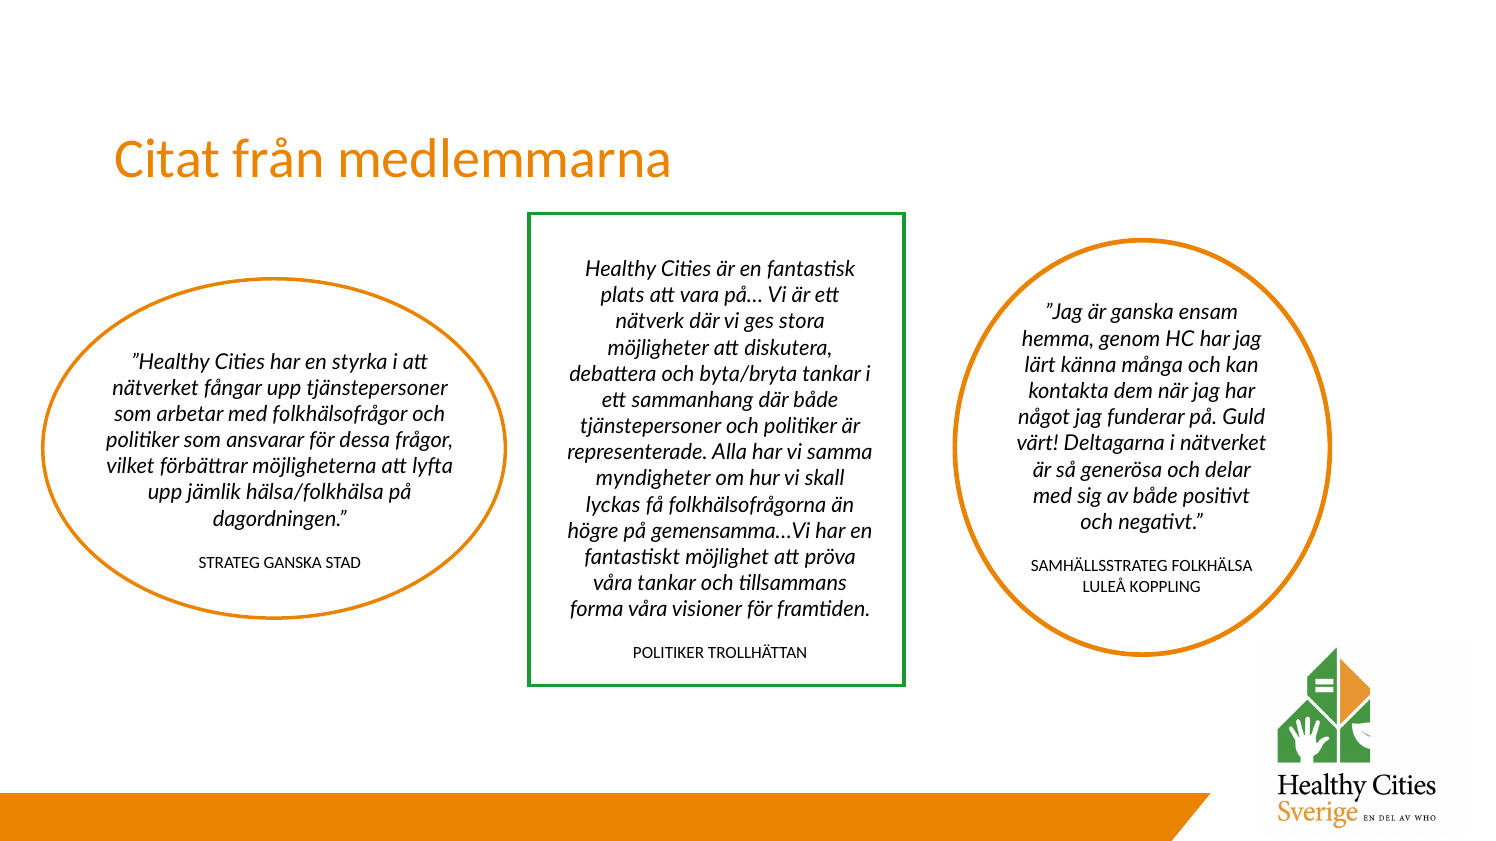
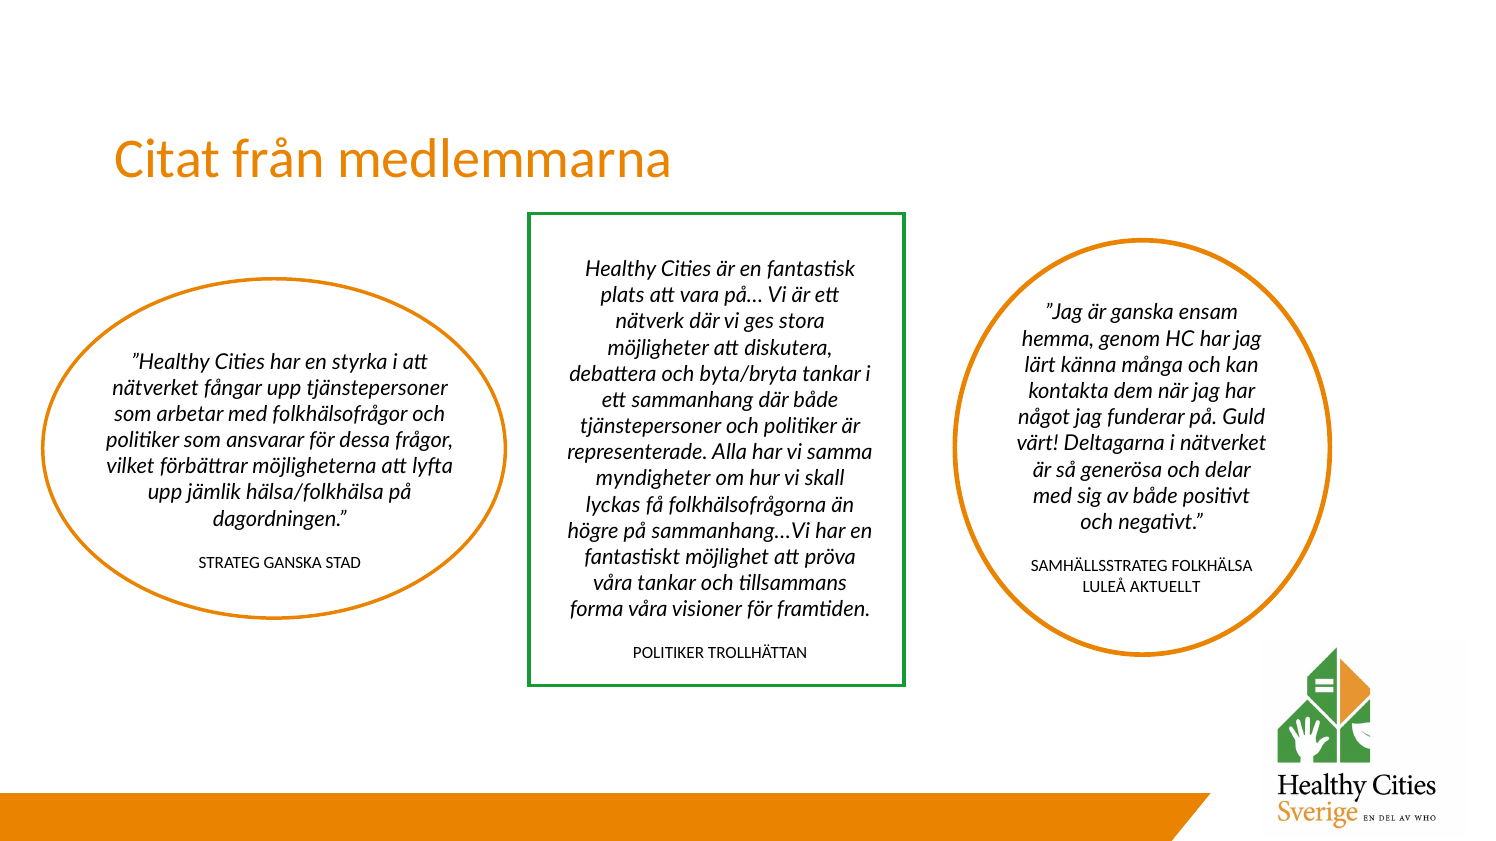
gemensamma…Vi: gemensamma…Vi -> sammanhang…Vi (731, 531)
KOPPLING: KOPPLING -> AKTUELLT (1165, 587)
